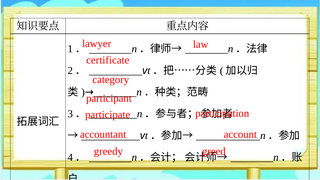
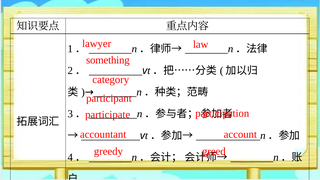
certificate: certificate -> something (108, 60)
